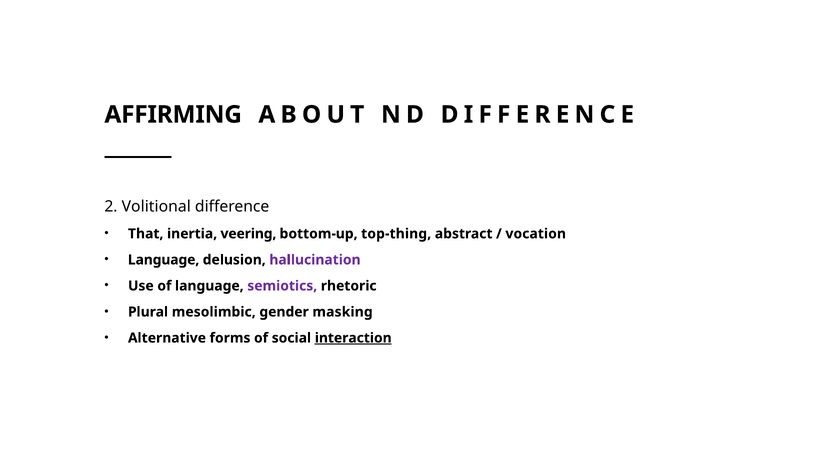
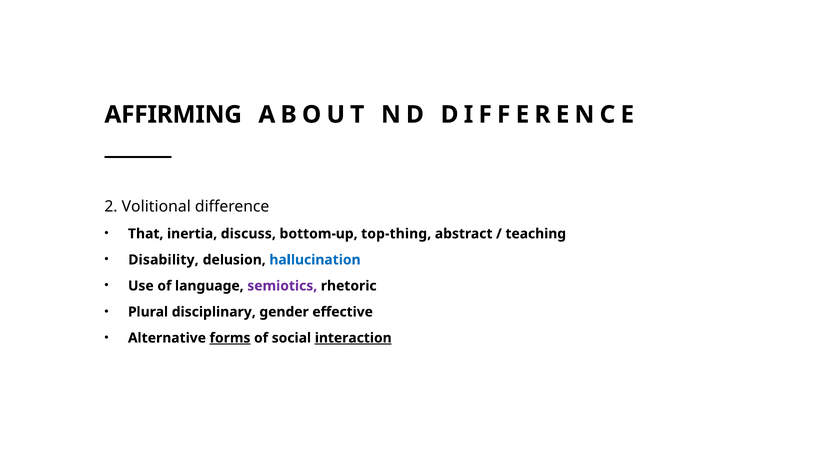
veering: veering -> discuss (248, 234)
vocation: vocation -> teaching (536, 234)
Language: Language -> Disability (163, 260)
hallucination colour: purple -> blue (315, 260)
mesolimbic: mesolimbic -> disciplinary (214, 312)
masking: masking -> effective (343, 312)
forms underline: none -> present (230, 338)
